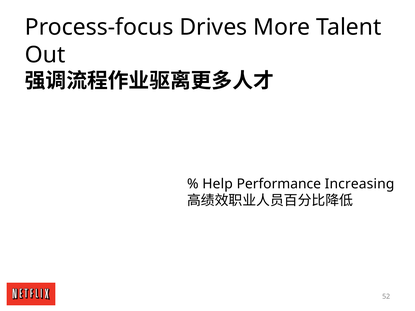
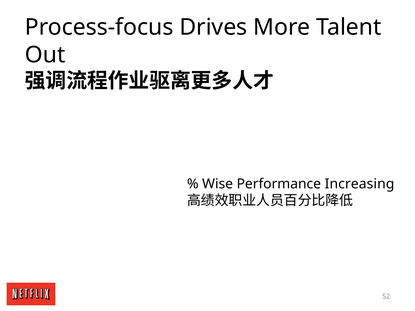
Help: Help -> Wise (218, 184)
